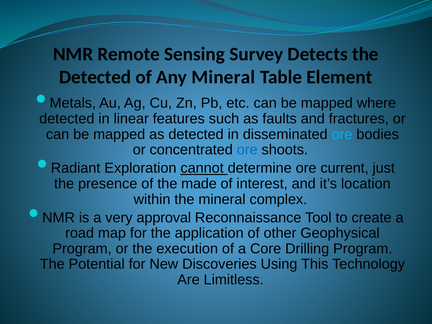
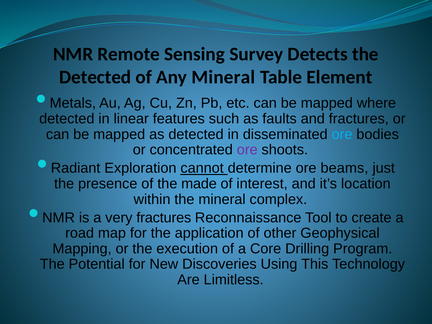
ore colour: blue -> purple (247, 150)
current: current -> beams (344, 168)
very approval: approval -> fractures (164, 218)
Program: Program -> Mapping (82, 249)
